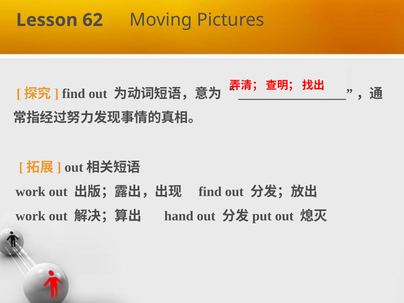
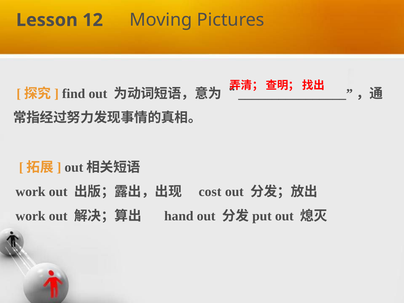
62: 62 -> 12 (93, 20)
find: find -> cost (210, 192)
